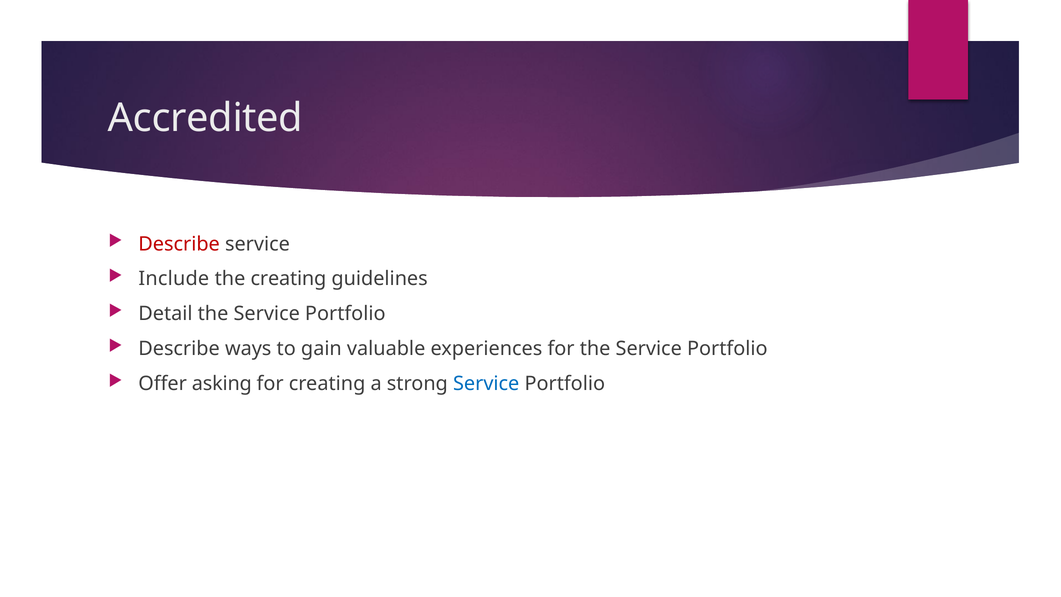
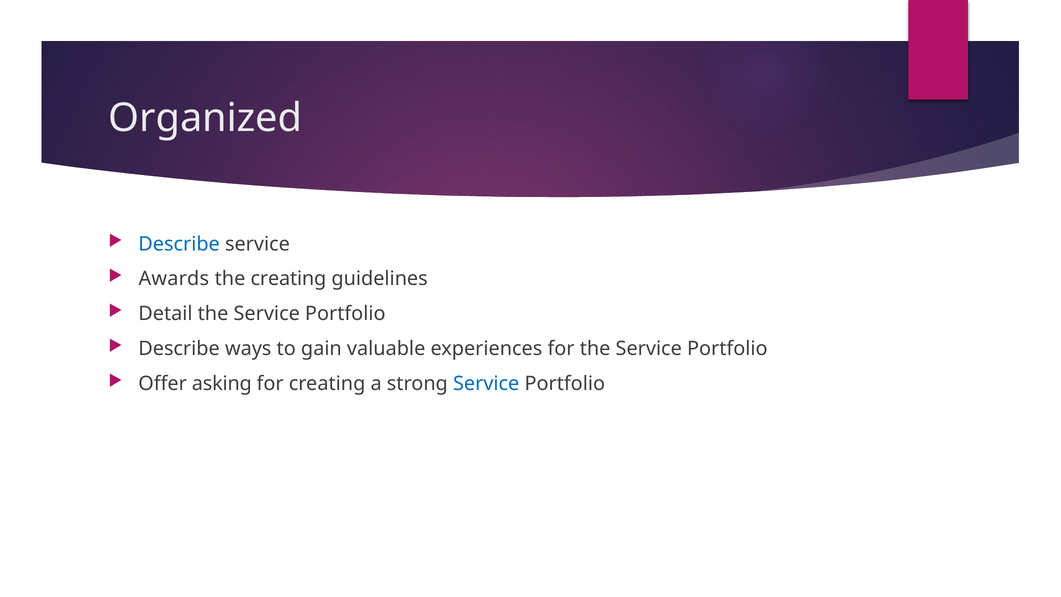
Accredited: Accredited -> Organized (205, 118)
Describe colour: red -> blue (179, 244)
Include: Include -> Awards (174, 279)
